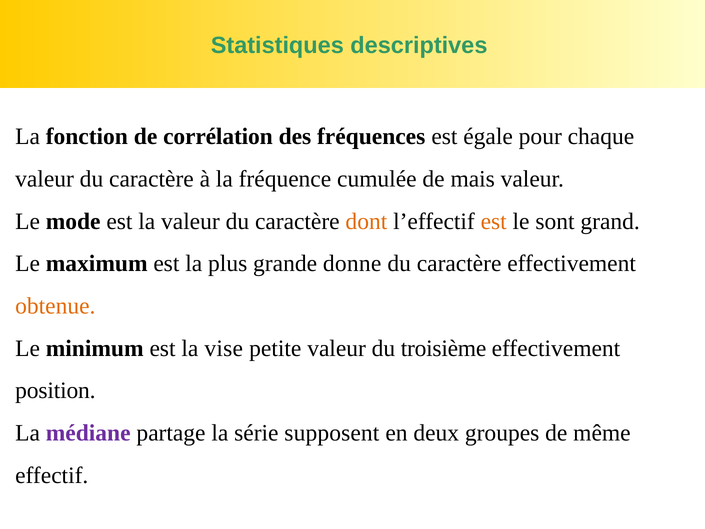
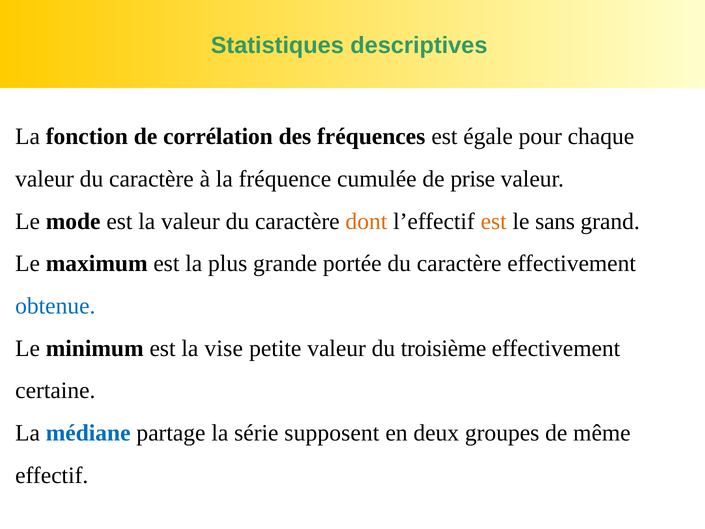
mais: mais -> prise (473, 179)
sont: sont -> sans (555, 221)
donne: donne -> portée (352, 264)
obtenue colour: orange -> blue (55, 306)
position: position -> certaine (55, 390)
médiane colour: purple -> blue (88, 433)
